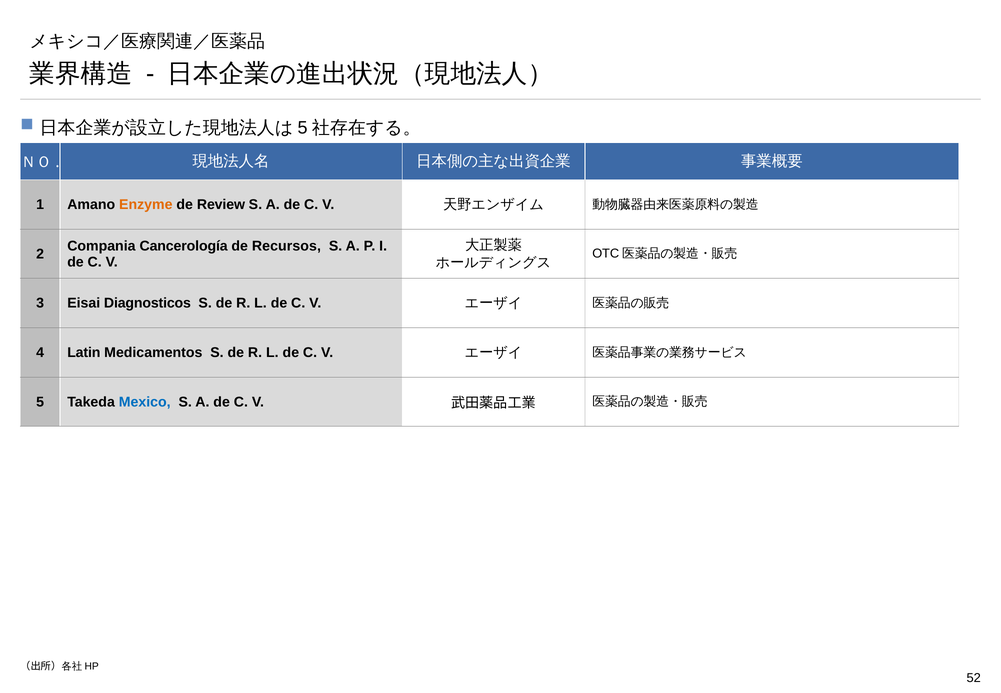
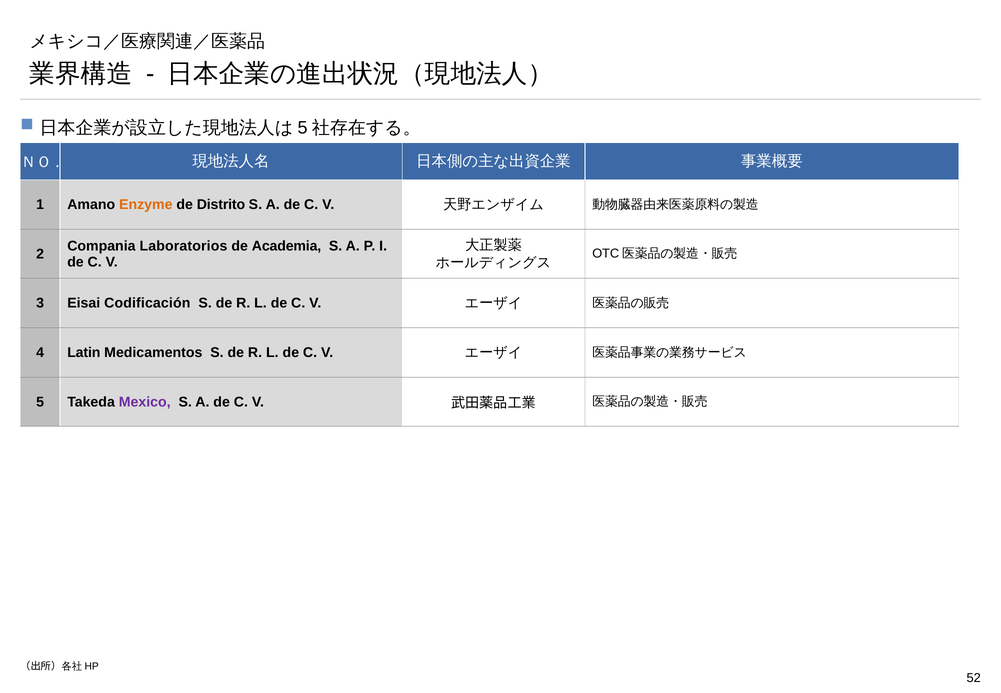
Review: Review -> Distrito (221, 205)
Cancerología: Cancerología -> Laboratorios (183, 246)
Recursos: Recursos -> Academia (287, 246)
Diagnosticos: Diagnosticos -> Codificación (147, 303)
Mexico colour: blue -> purple (145, 402)
